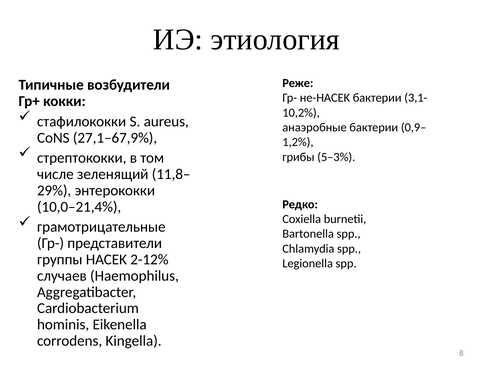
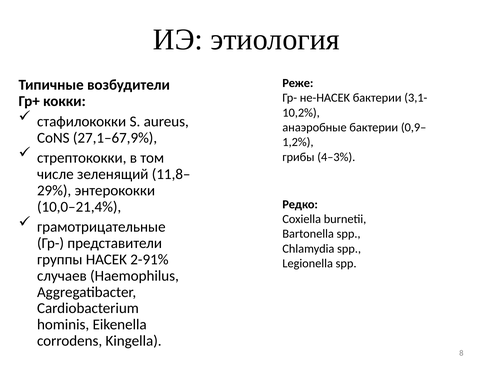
5–3%: 5–3% -> 4–3% (336, 157)
2-12%: 2-12% -> 2-91% (149, 259)
